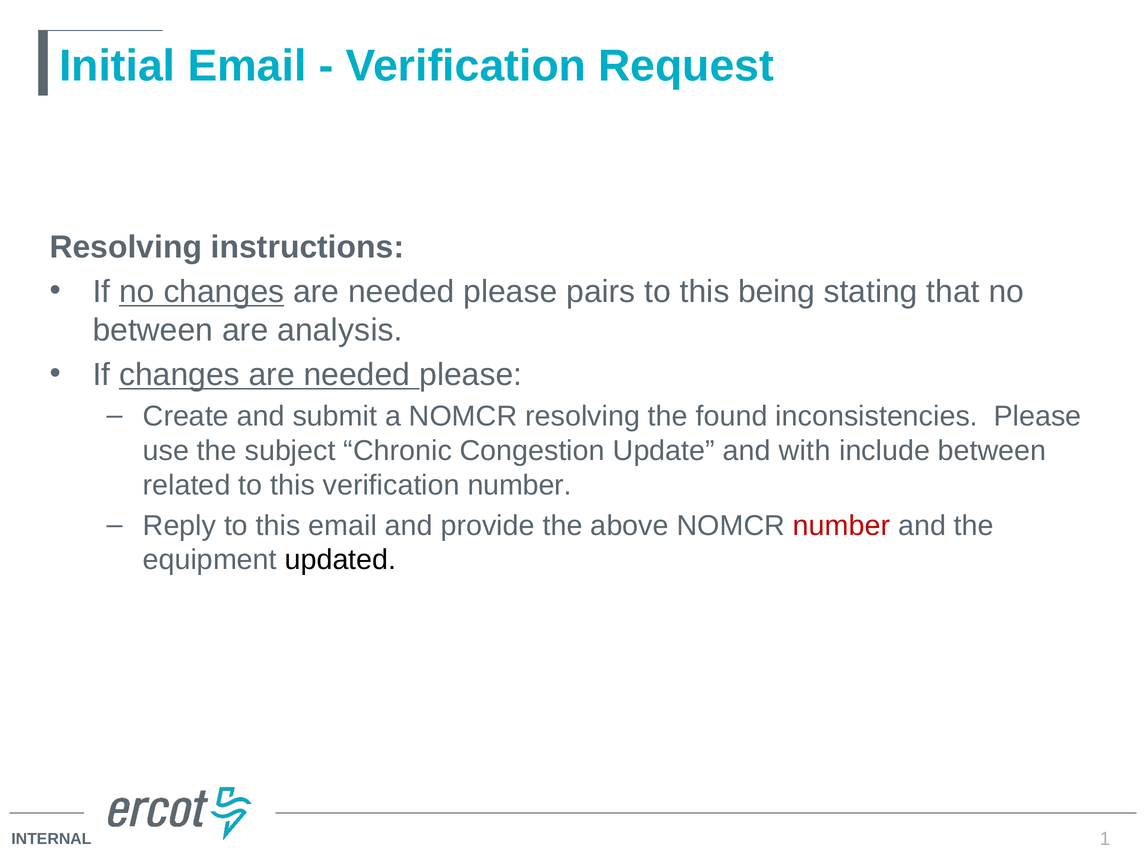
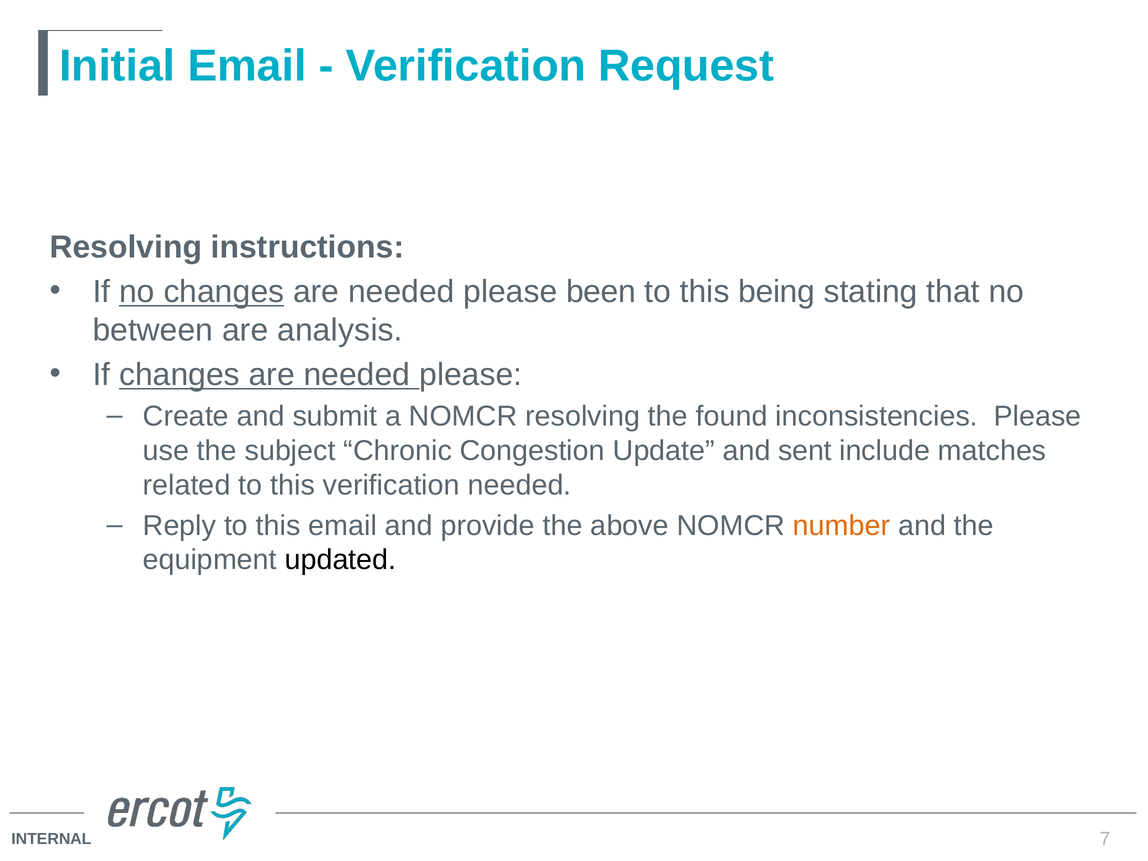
pairs: pairs -> been (601, 292)
with: with -> sent (805, 451)
include between: between -> matches (992, 451)
verification number: number -> needed (520, 485)
number colour: red -> orange (842, 526)
1: 1 -> 7 (1105, 839)
